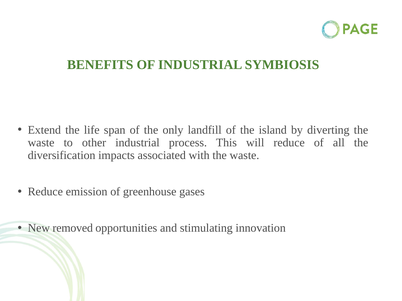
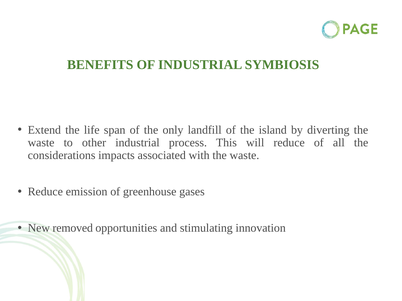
diversification: diversification -> considerations (62, 155)
